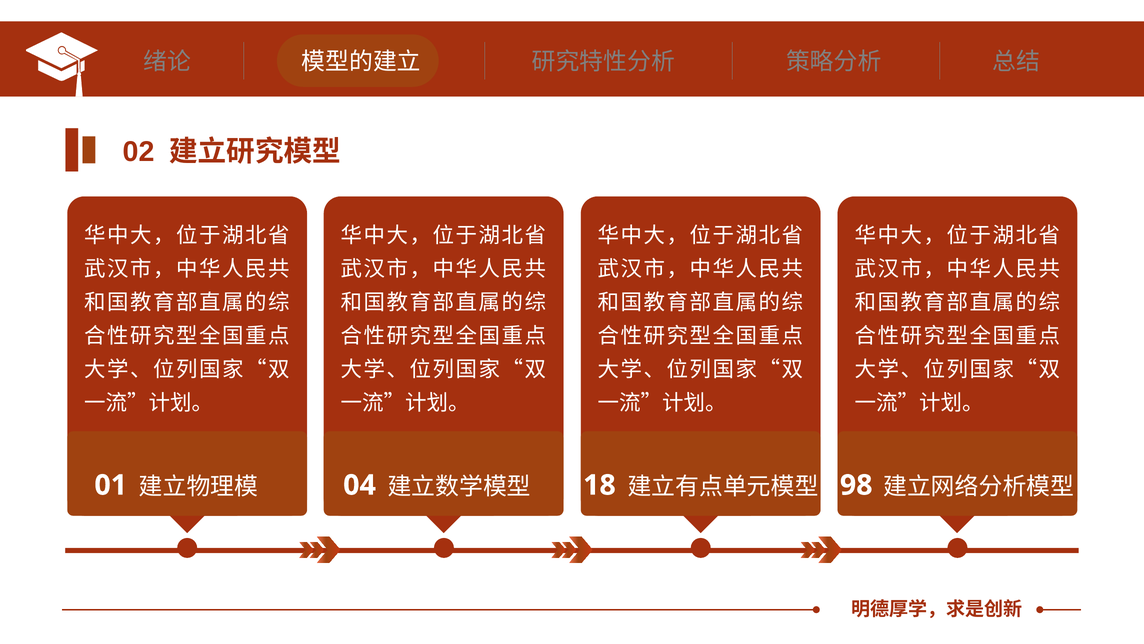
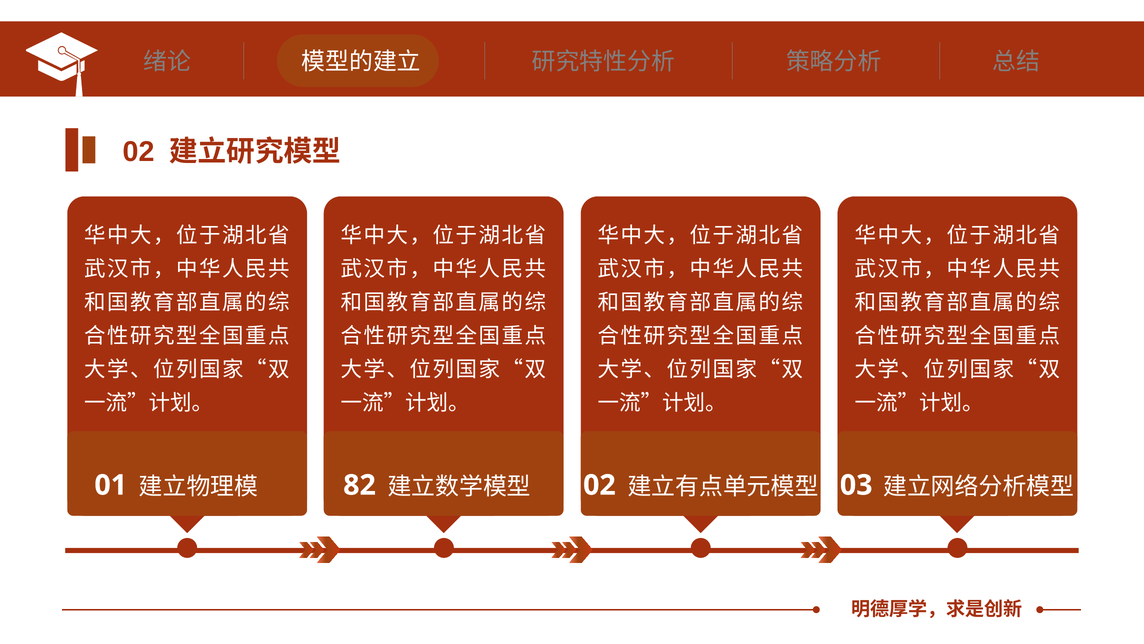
04: 04 -> 82 (360, 485)
18: 18 -> 02 (599, 485)
98: 98 -> 03 (856, 485)
